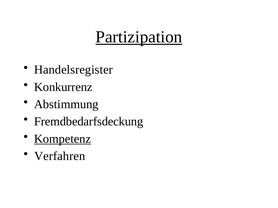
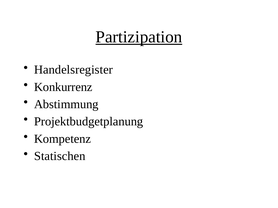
Fremdbedarfsdeckung: Fremdbedarfsdeckung -> Projektbudgetplanung (89, 122)
Kompetenz underline: present -> none (63, 139)
Verfahren: Verfahren -> Statischen (60, 156)
